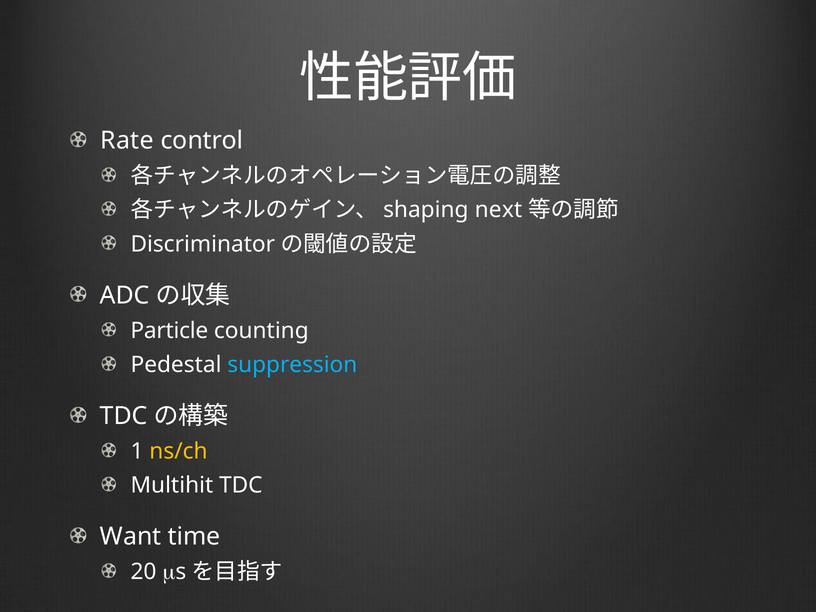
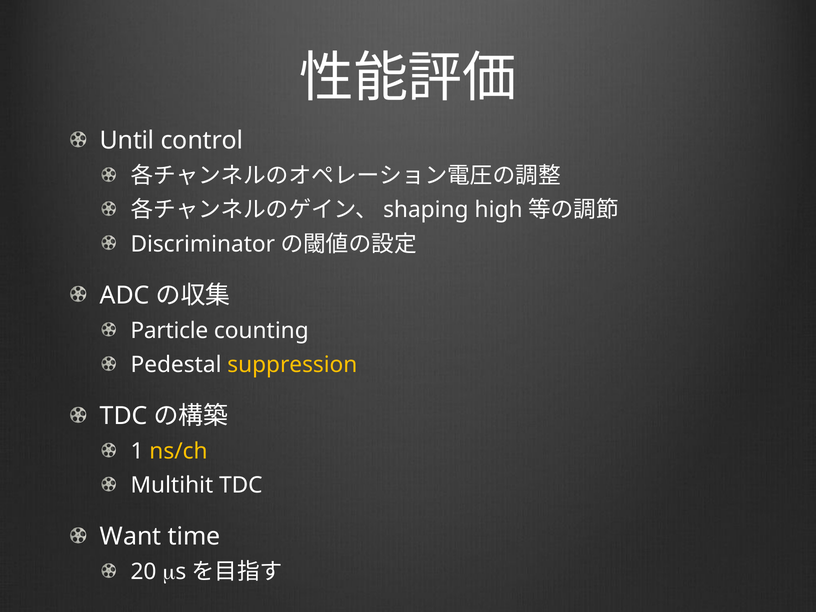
Rate: Rate -> Until (127, 141)
next: next -> high (499, 210)
suppression colour: light blue -> yellow (292, 365)
